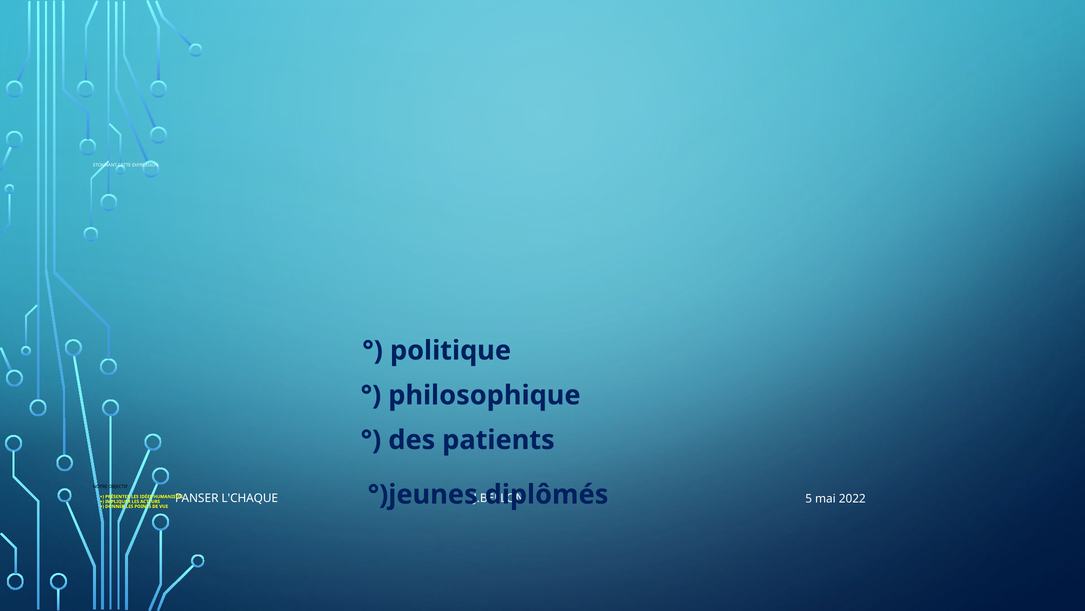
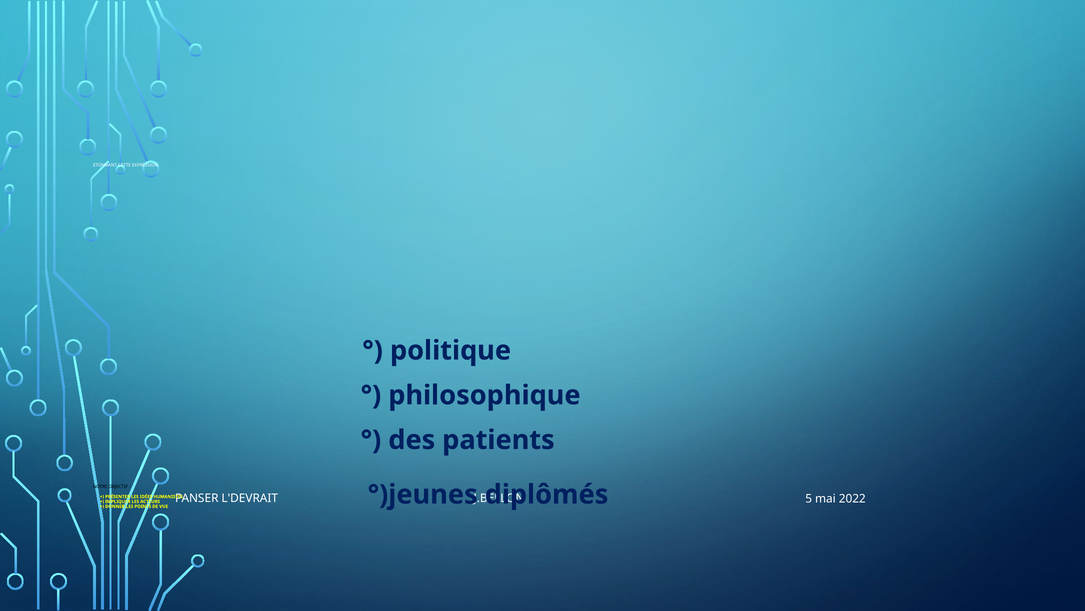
L'CHAQUE: L'CHAQUE -> L'DEVRAIT (250, 498)
